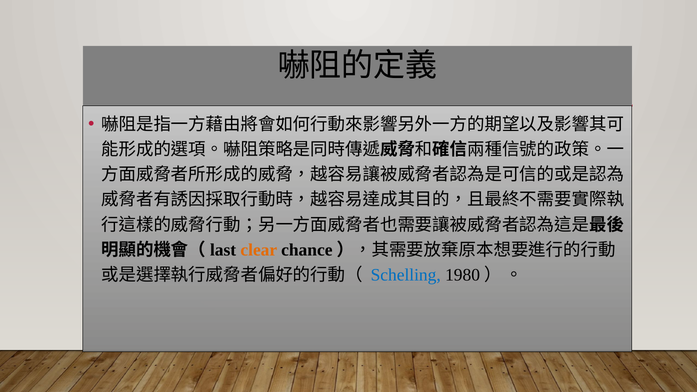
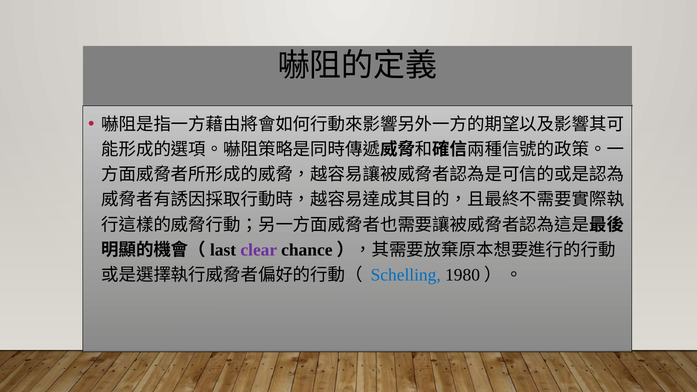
clear colour: orange -> purple (259, 250)
